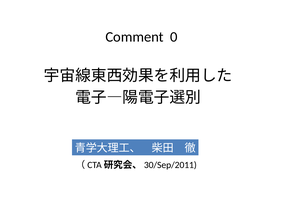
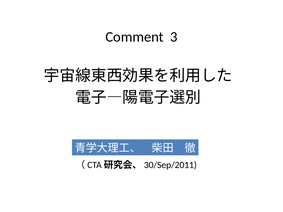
0: 0 -> 3 (174, 37)
